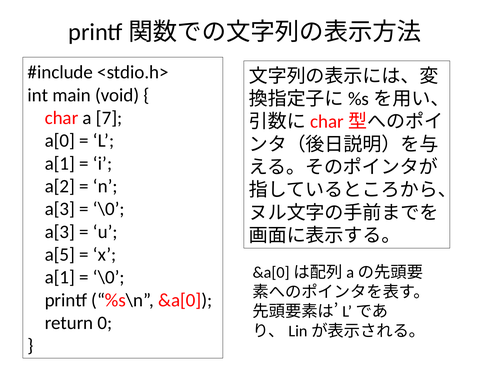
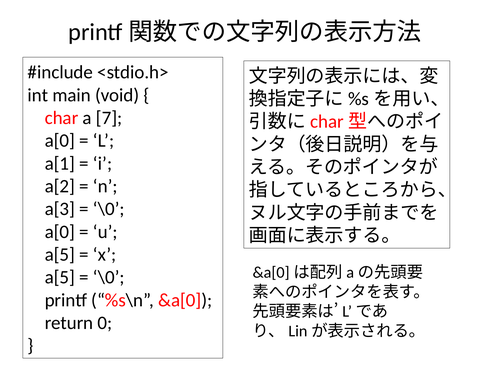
a[3: a[3 -> a[0 (60, 232)
a[1: a[1 -> a[5 (60, 277)
